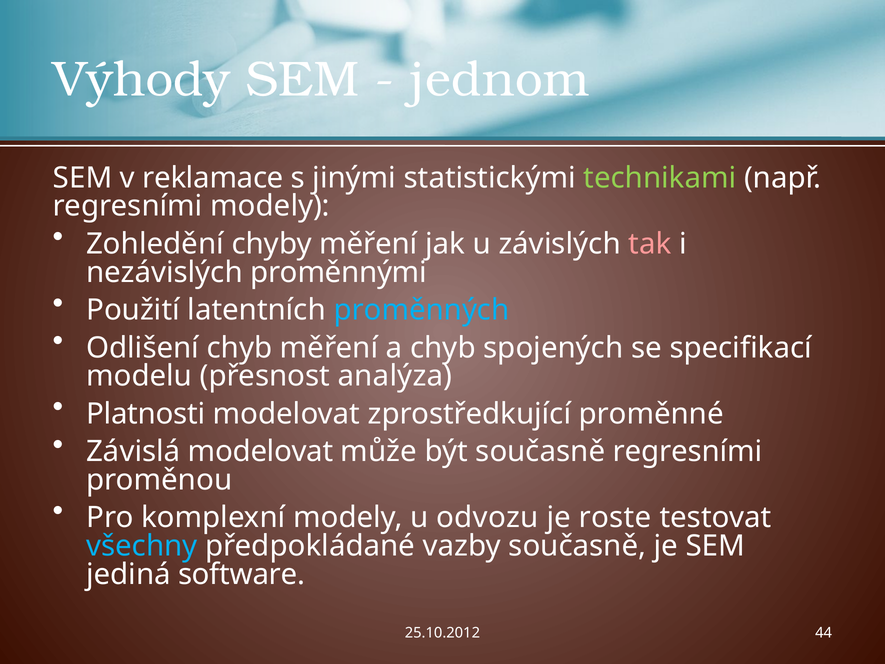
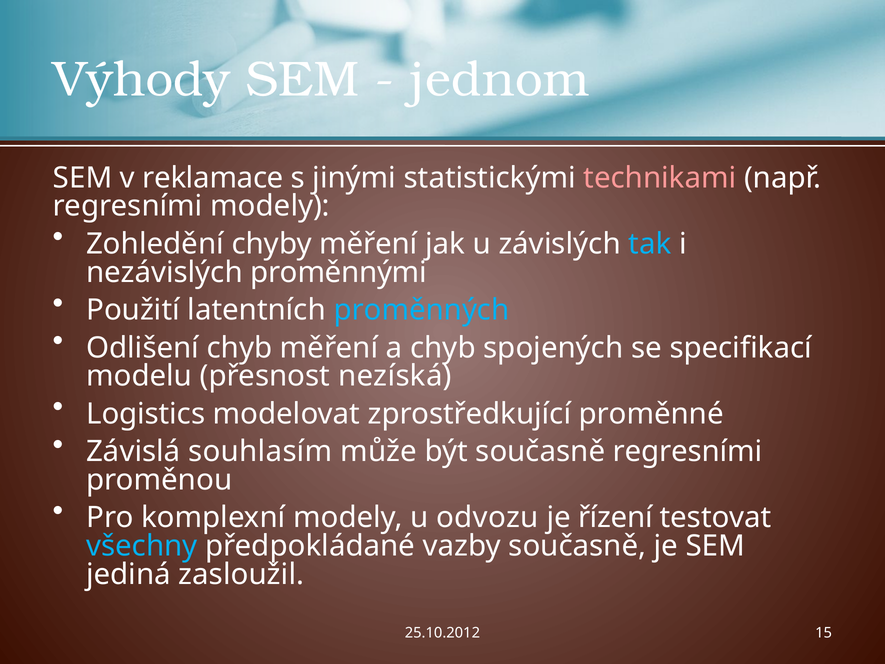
technikami colour: light green -> pink (660, 178)
tak colour: pink -> light blue (650, 244)
analýza: analýza -> nezíská (395, 376)
Platnosti: Platnosti -> Logistics (146, 414)
Závislá modelovat: modelovat -> souhlasím (260, 451)
roste: roste -> řízení (615, 518)
software: software -> zasloužil (241, 574)
44: 44 -> 15 (824, 633)
